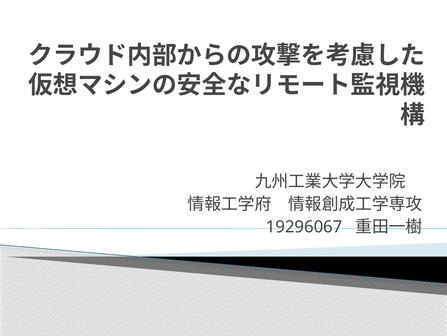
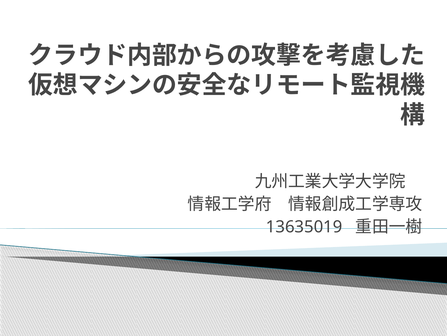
19296067: 19296067 -> 13635019 (304, 226)
